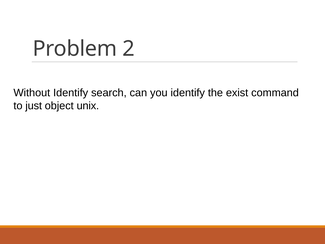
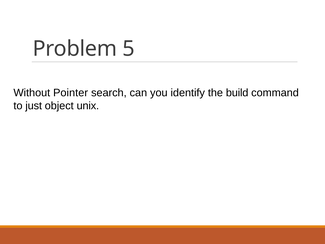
2: 2 -> 5 (129, 49)
Without Identify: Identify -> Pointer (71, 93)
exist: exist -> build (237, 93)
